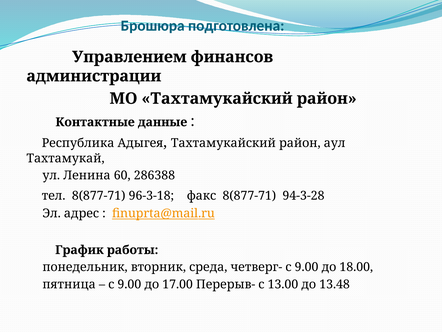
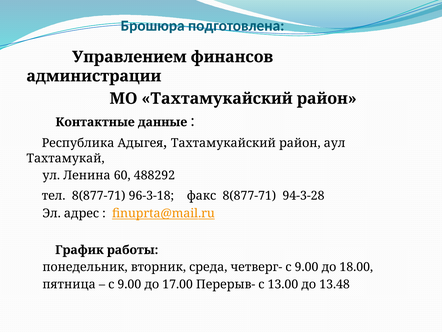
286388: 286388 -> 488292 (154, 175)
